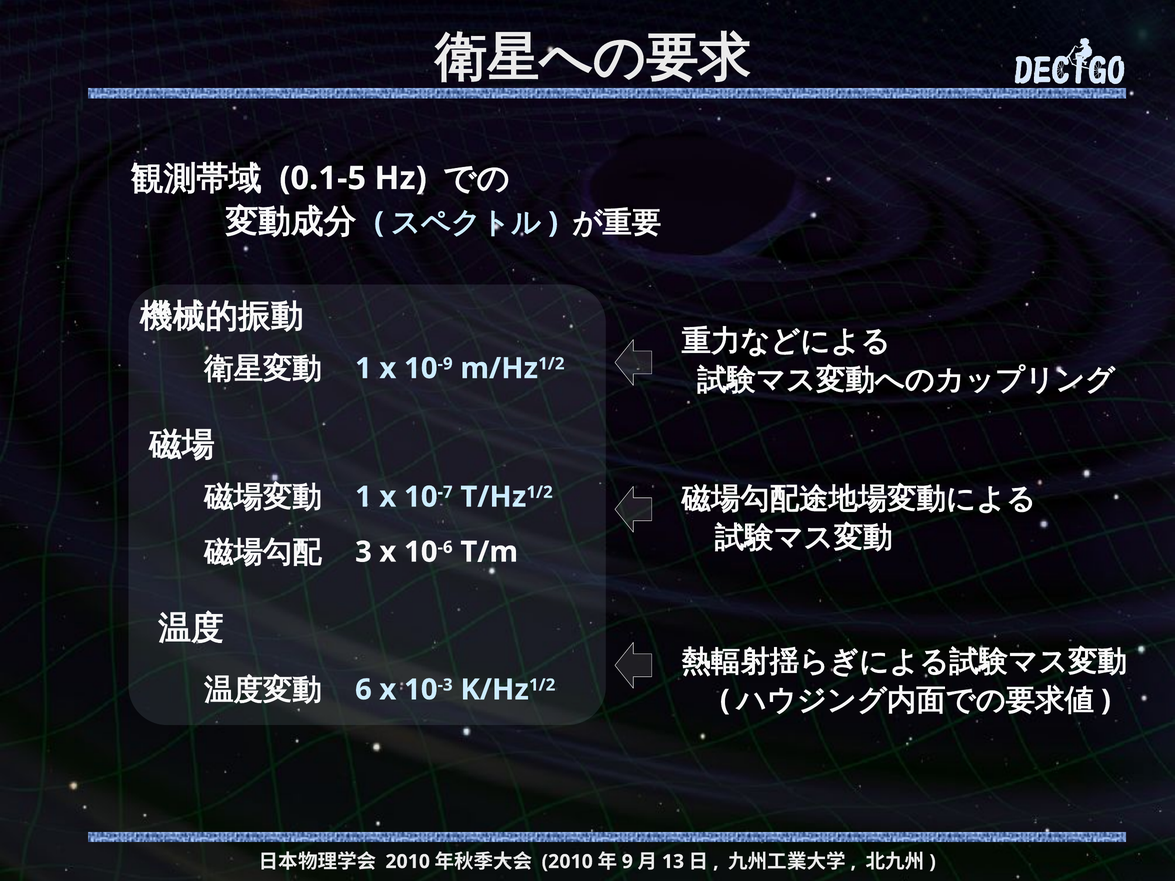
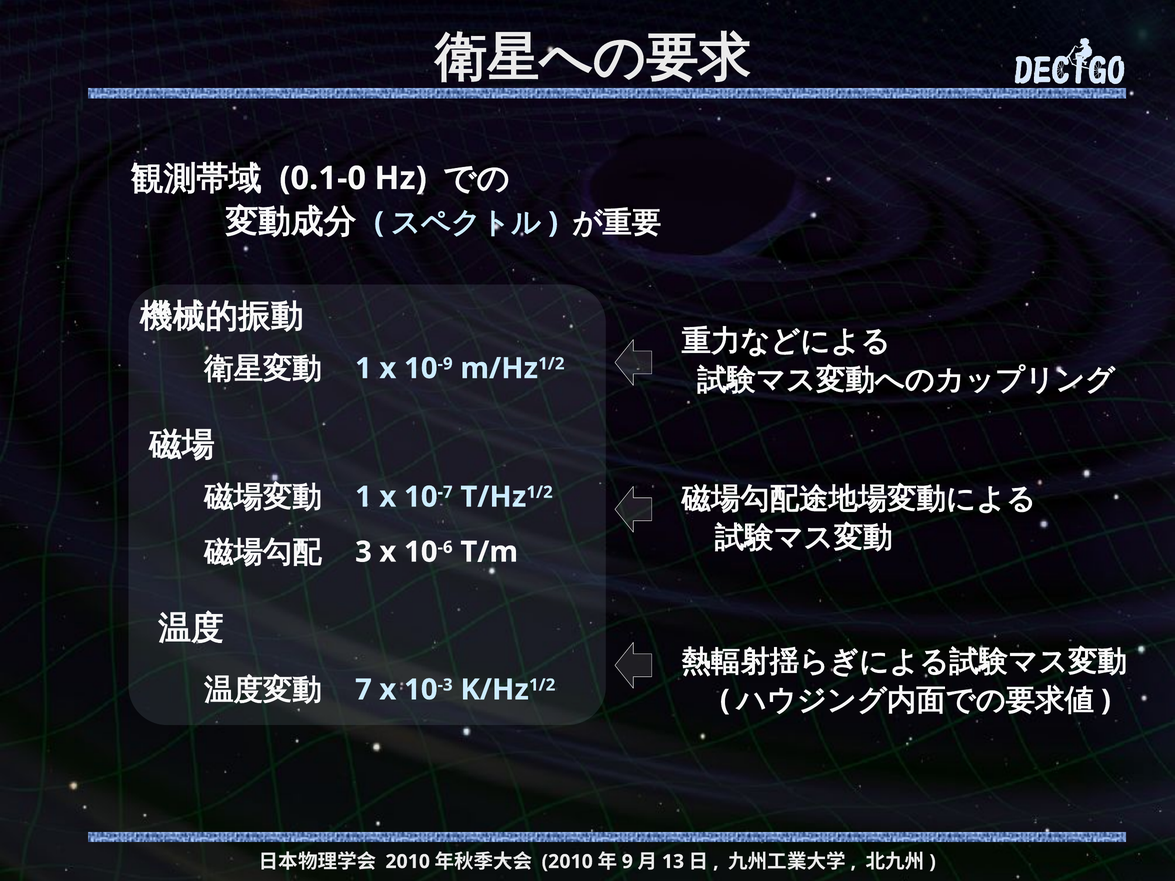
0.1-5: 0.1-5 -> 0.1-0 (323, 178)
6: 6 -> 7 (363, 690)
